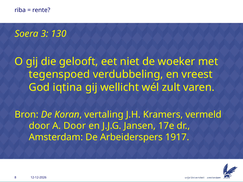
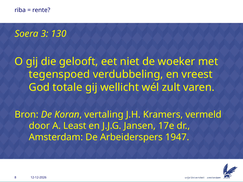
iqtina: iqtina -> totale (67, 87)
A Door: Door -> Least (75, 126)
1917: 1917 -> 1947 (177, 137)
